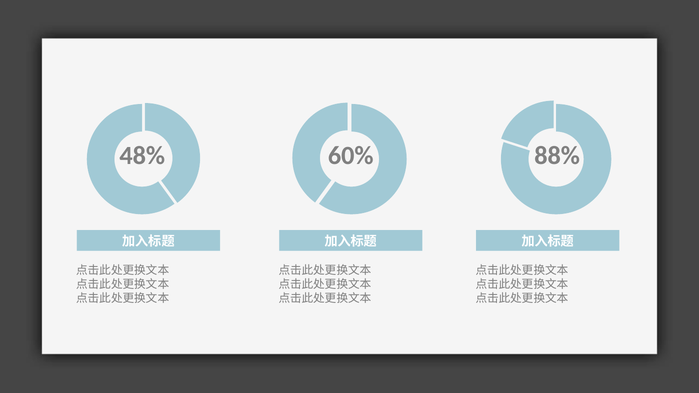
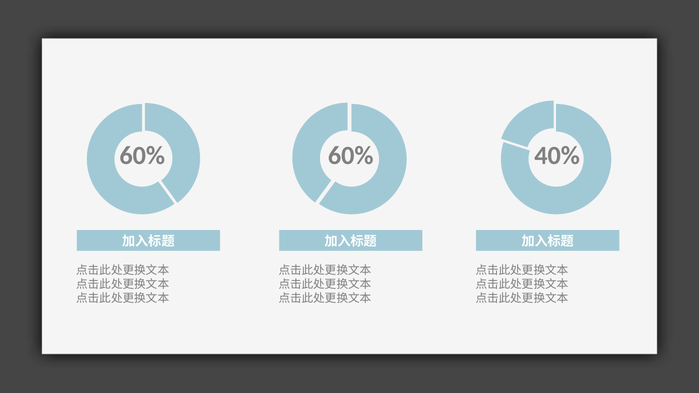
48%: 48% -> 60% (142, 156)
88%: 88% -> 40% (557, 156)
